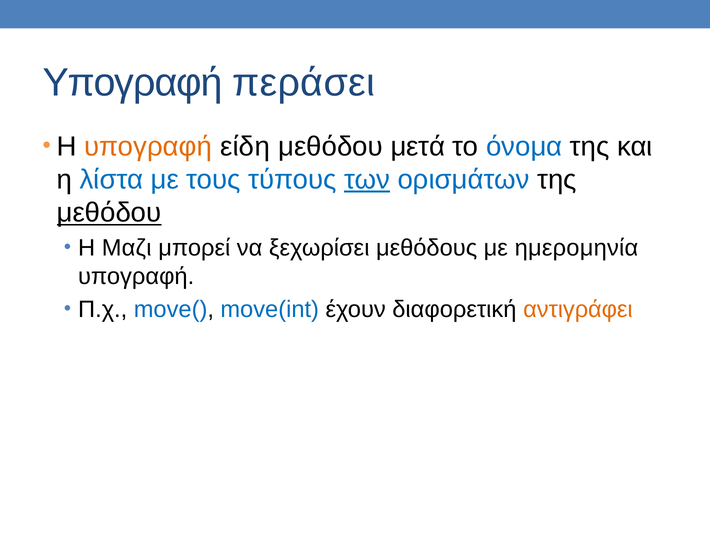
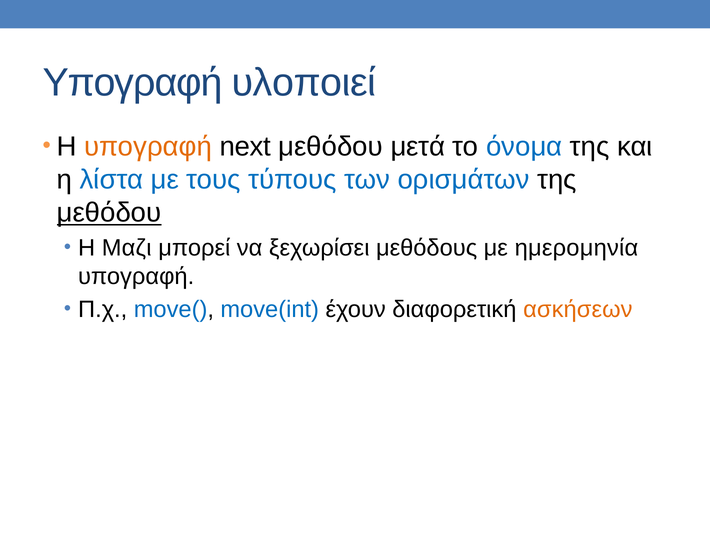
περάσει: περάσει -> υλοποιεί (304, 83)
είδη: είδη -> next (245, 146)
των underline: present -> none (367, 179)
αντιγράφει: αντιγράφει -> ασκήσεων (578, 309)
